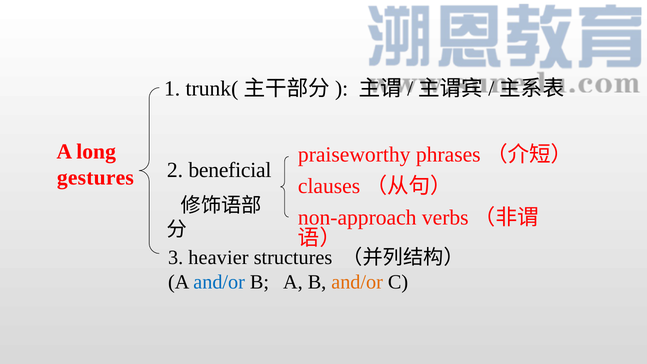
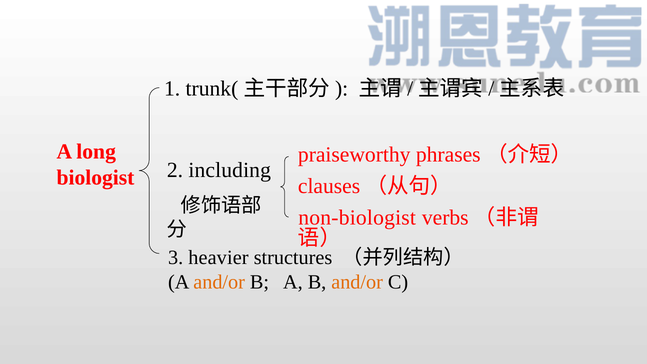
beneficial: beneficial -> including (230, 170)
gestures: gestures -> biologist (95, 178)
non-approach: non-approach -> non-biologist (357, 217)
and/or colour: blue -> orange (219, 282)
